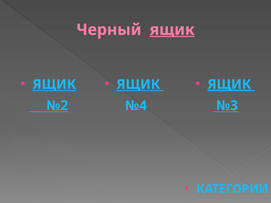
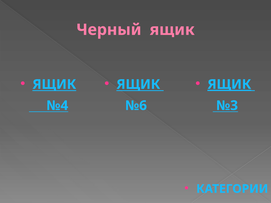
ящик underline: present -> none (172, 30)
№2: №2 -> №4 (57, 106)
№4: №4 -> №6 (136, 106)
